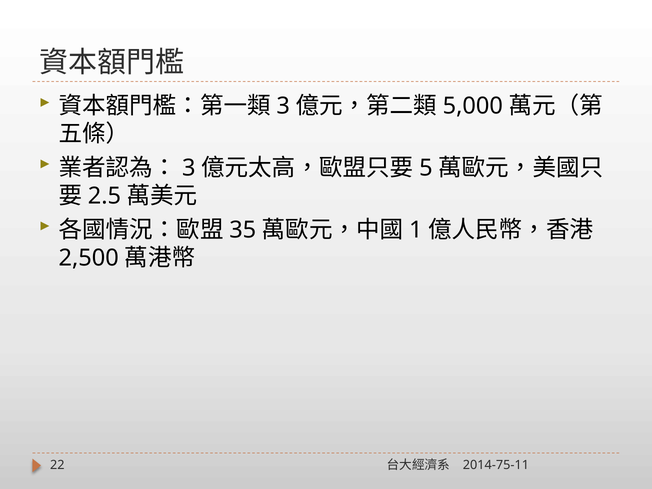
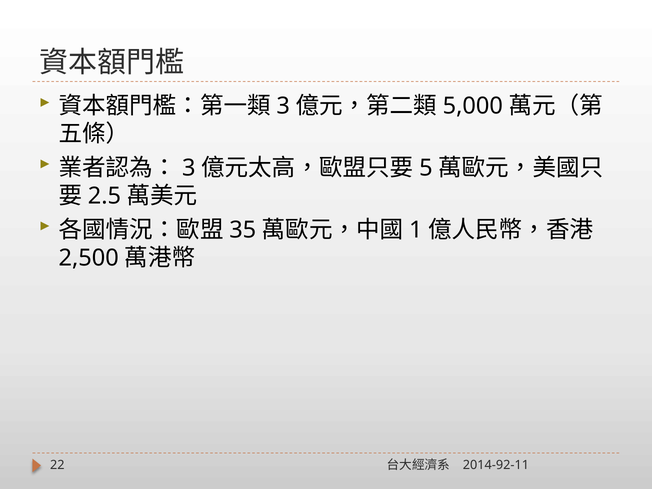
2014-75-11: 2014-75-11 -> 2014-92-11 (496, 465)
